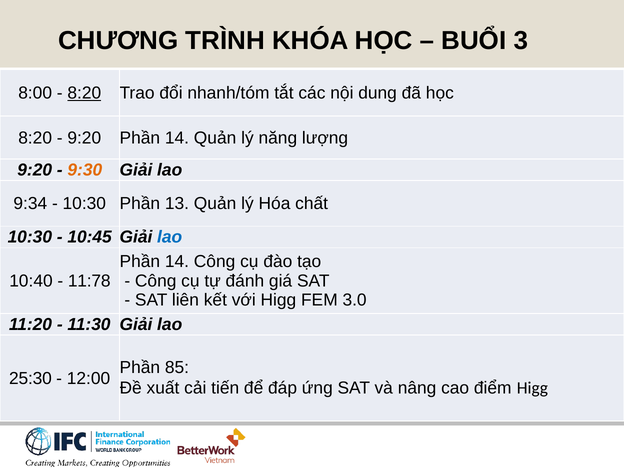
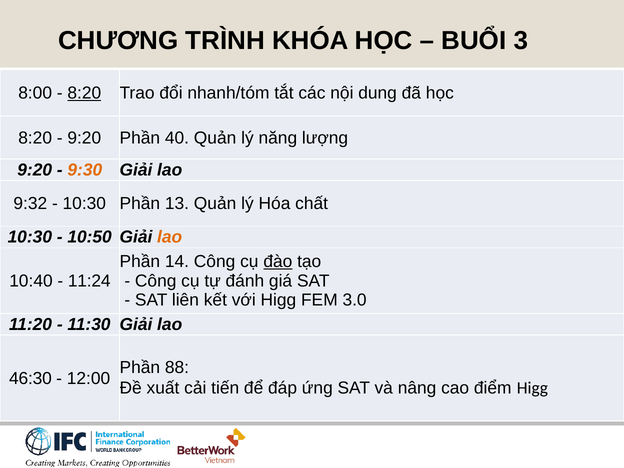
9:20 Phần 14: 14 -> 40 (177, 138)
9:34: 9:34 -> 9:32 (30, 204)
10:45: 10:45 -> 10:50 (90, 237)
lao colour: blue -> orange (170, 237)
đào underline: none -> present (278, 262)
11:78: 11:78 -> 11:24 (89, 281)
85: 85 -> 88 (177, 368)
25:30: 25:30 -> 46:30 (30, 378)
